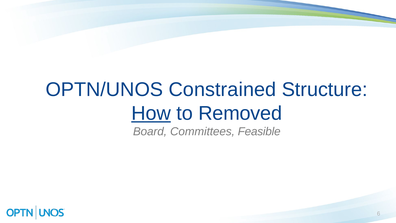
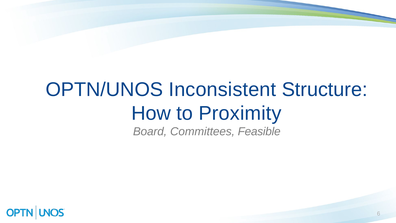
Constrained: Constrained -> Inconsistent (222, 89)
How underline: present -> none (151, 113)
Removed: Removed -> Proximity (240, 113)
